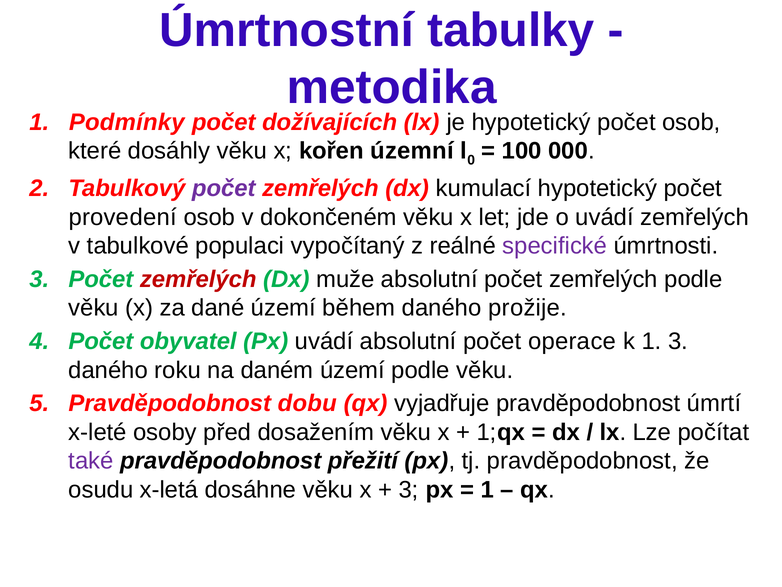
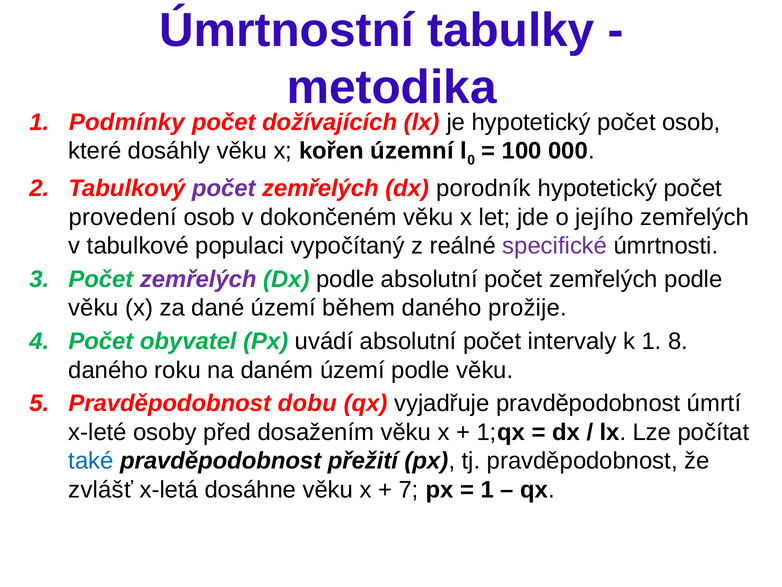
kumulací: kumulací -> porodník (484, 188)
o uvádí: uvádí -> jejího (604, 217)
zemřelých colour: red -> purple (198, 279)
Dx muže: muže -> podle (345, 279)
operace: operace -> intervaly (572, 341)
1 3: 3 -> 8 (678, 341)
také colour: purple -> blue (91, 461)
osudu: osudu -> zvlášť (101, 489)
3: 3 -> 7 (409, 489)
